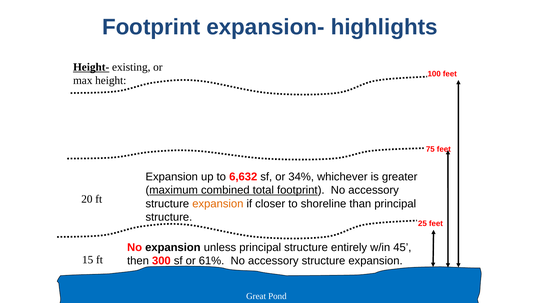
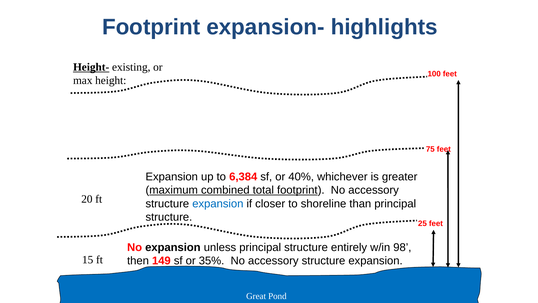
6,632: 6,632 -> 6,384 (243, 176)
34%: 34% -> 40% (301, 176)
expansion colour: orange -> blue (218, 203)
45: 45 -> 98 (402, 247)
300: 300 -> 149 (161, 261)
61%: 61% -> 35% (212, 261)
